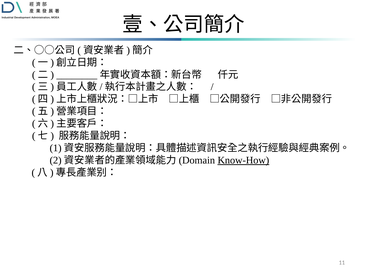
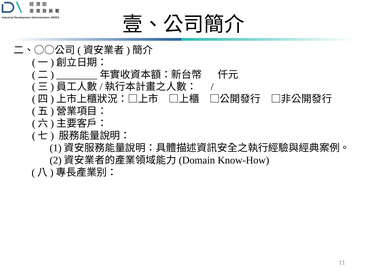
Know-How underline: present -> none (243, 160)
